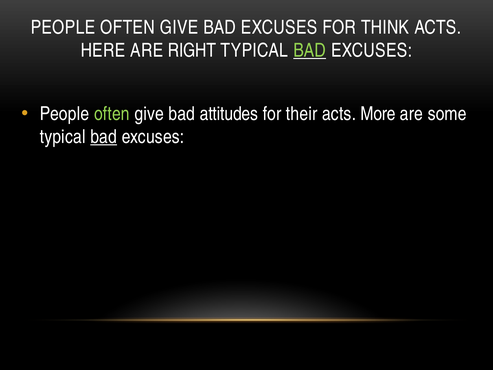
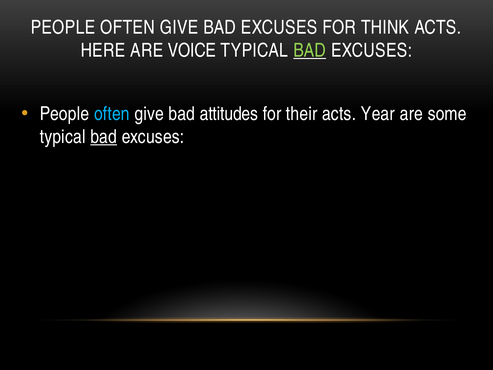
RIGHT: RIGHT -> VOICE (192, 51)
often colour: light green -> light blue (112, 114)
More: More -> Year (378, 114)
